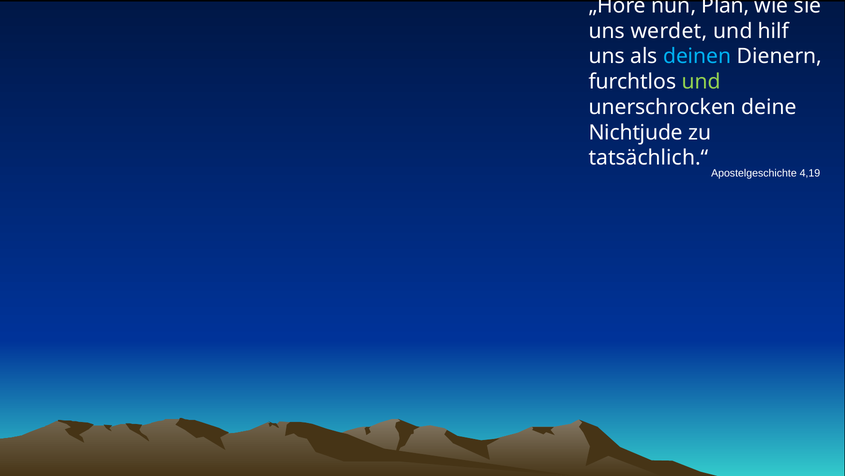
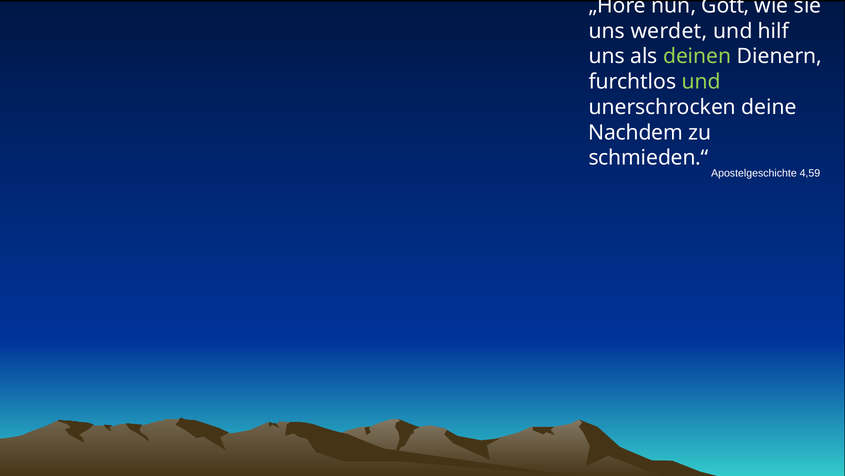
Plan: Plan -> Gott (725, 6)
deinen colour: light blue -> light green (697, 56)
Nichtjude: Nichtjude -> Nachdem (636, 132)
tatsächlich.“: tatsächlich.“ -> schmieden.“ (649, 158)
4,19: 4,19 -> 4,59 (810, 173)
